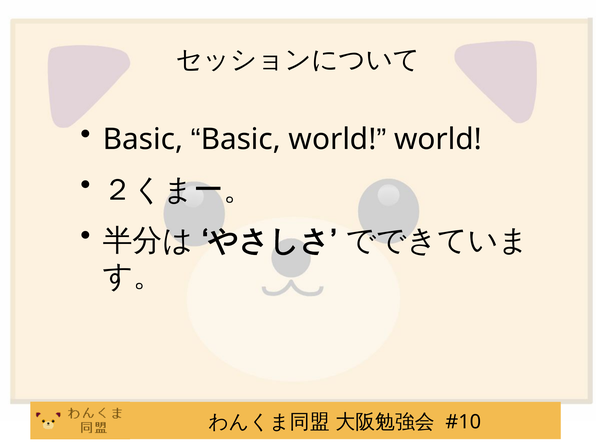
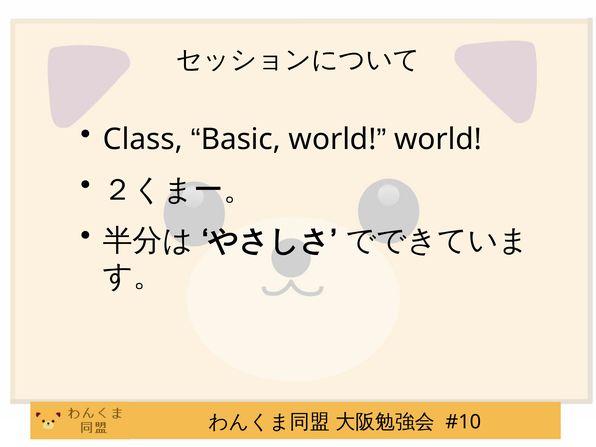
Basic: Basic -> Class (143, 139)
